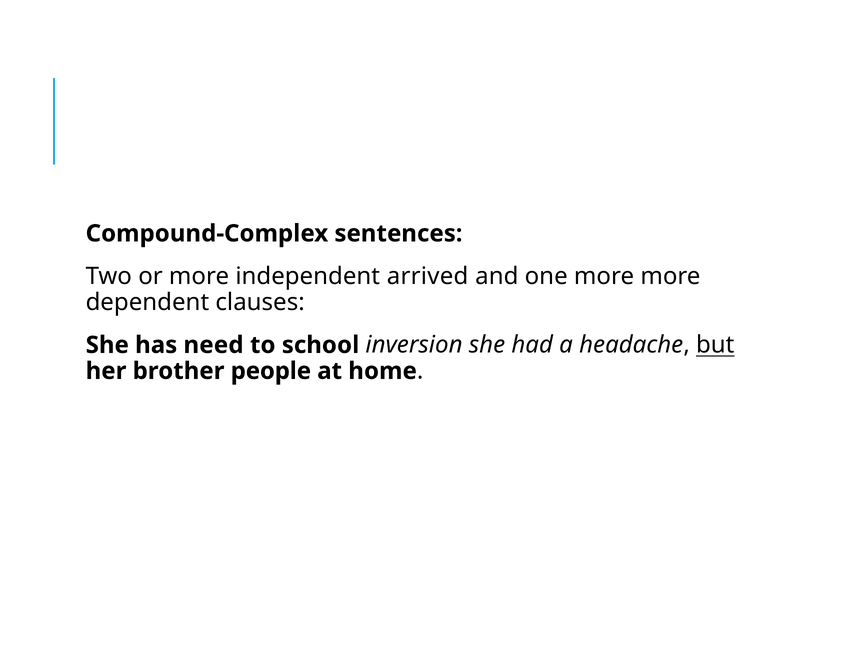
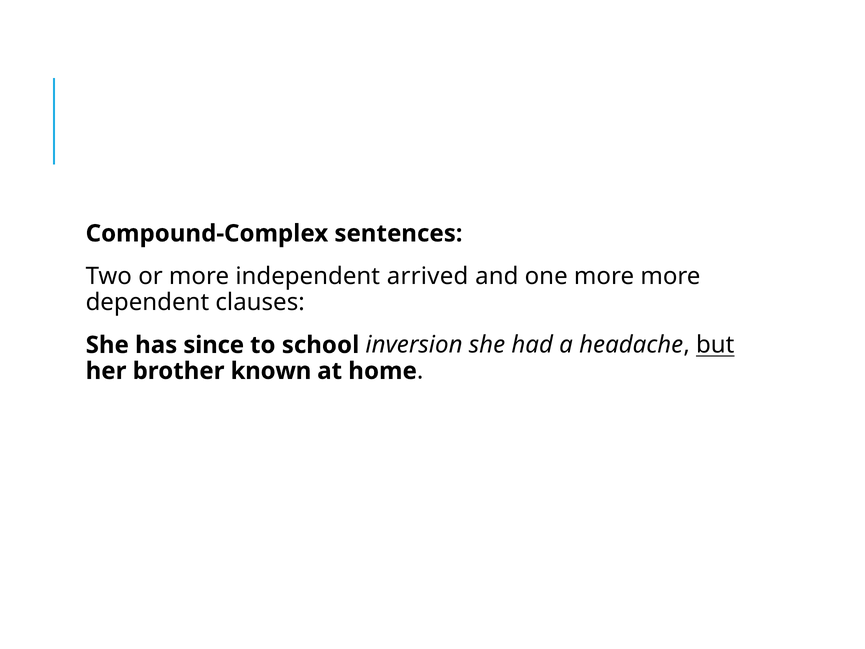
need: need -> since (214, 345)
people: people -> known (271, 371)
